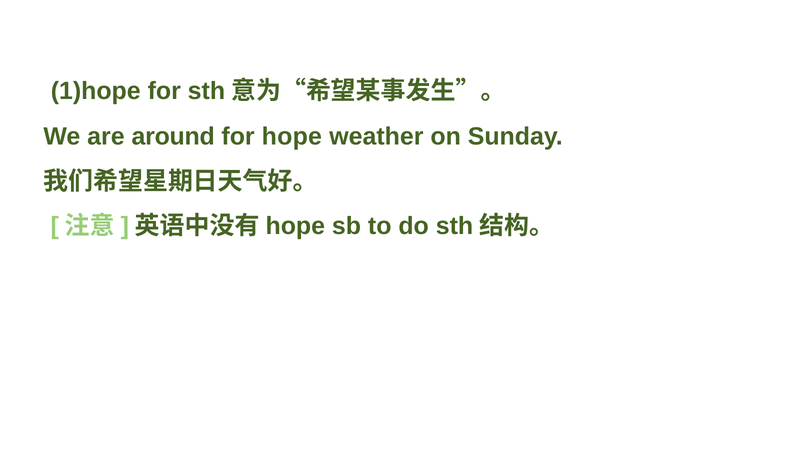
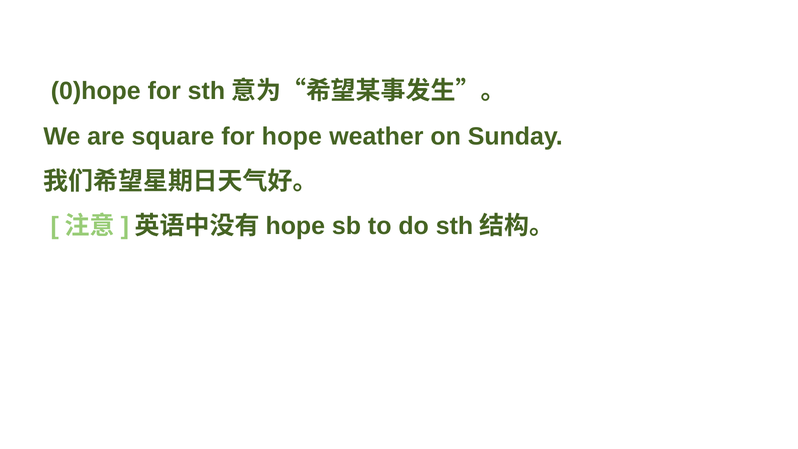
1)hope: 1)hope -> 0)hope (96, 91)
around: around -> square (173, 136)
